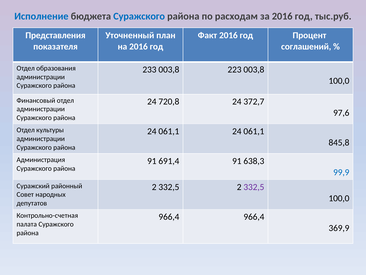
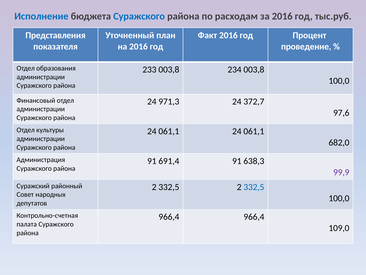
соглашений: соглашений -> проведение (306, 46)
223: 223 -> 234 (235, 69)
720,8: 720,8 -> 971,3 (169, 102)
845,8: 845,8 -> 682,0 (339, 142)
99,9 colour: blue -> purple (341, 172)
332,5 colour: purple -> blue (254, 187)
369,9: 369,9 -> 109,0 (339, 228)
